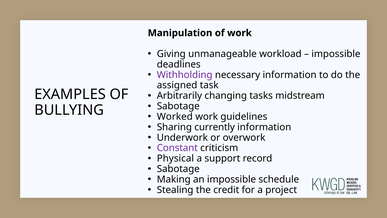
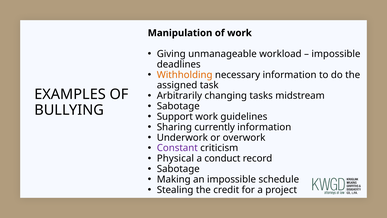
Withholding colour: purple -> orange (185, 75)
Worked: Worked -> Support (175, 116)
support: support -> conduct (222, 158)
